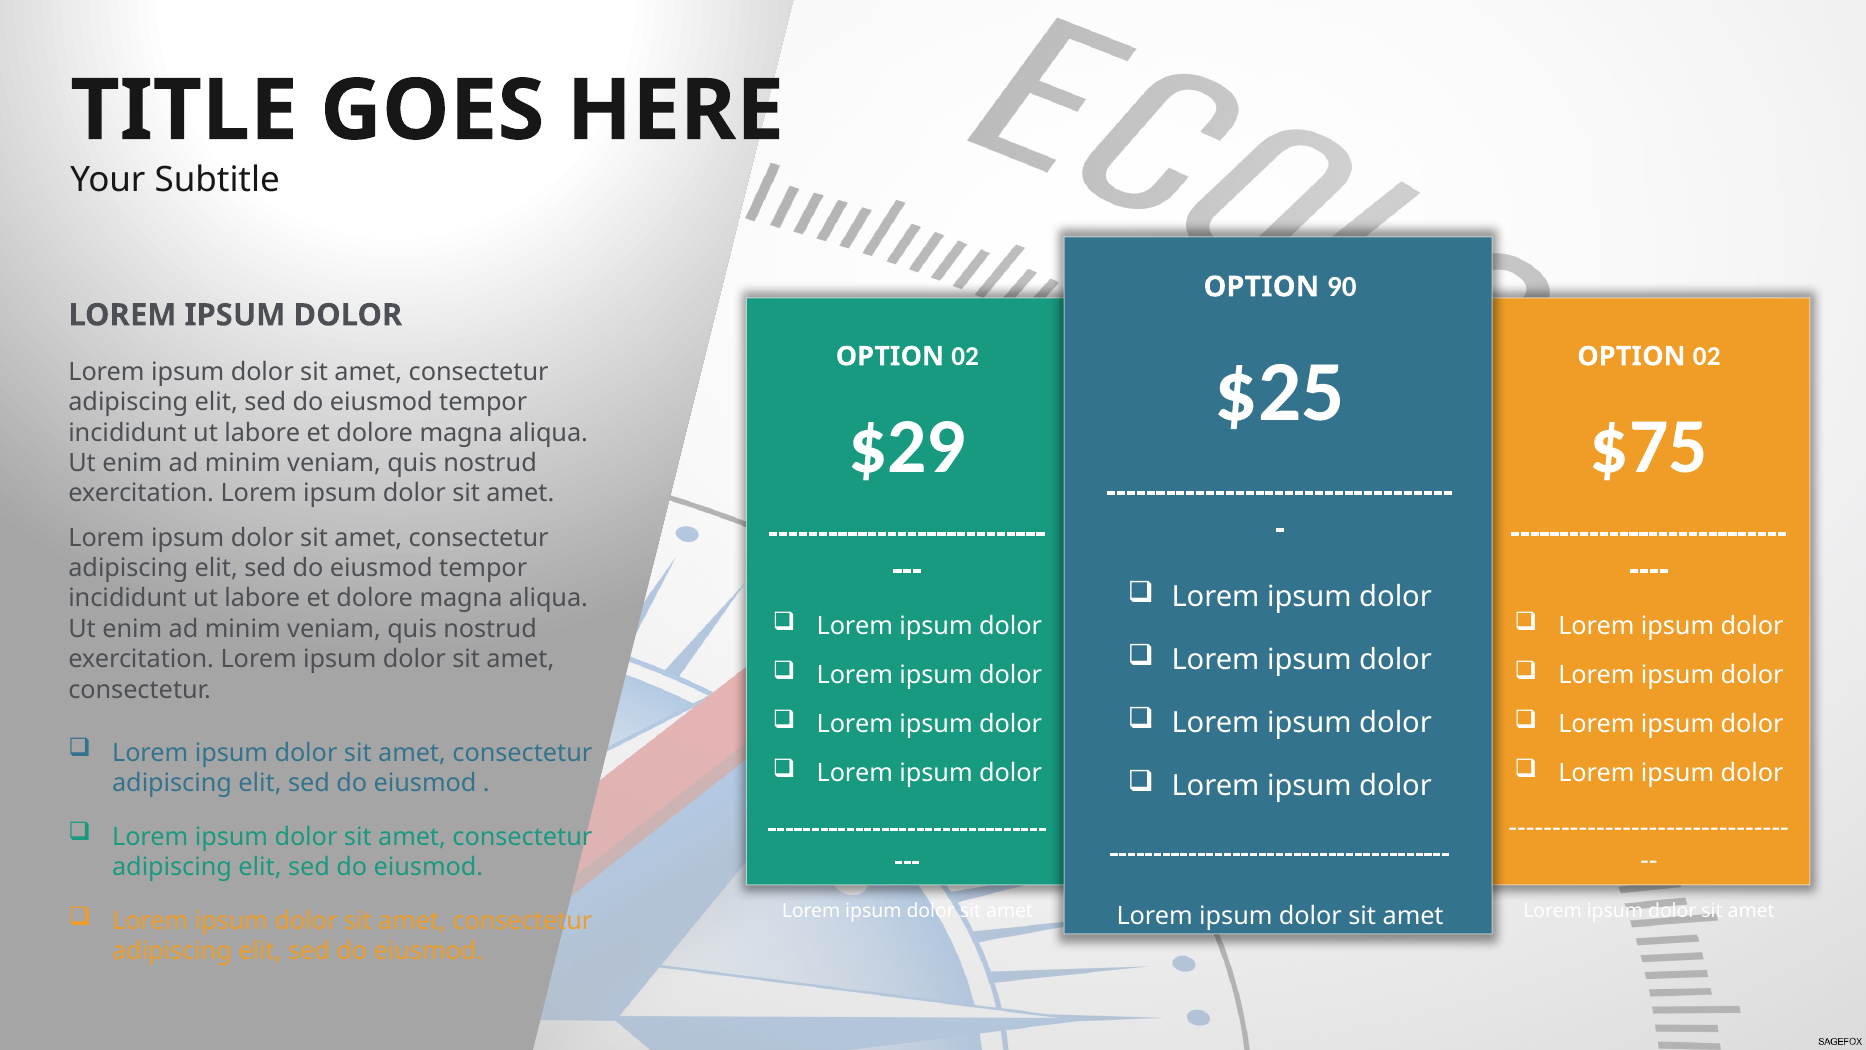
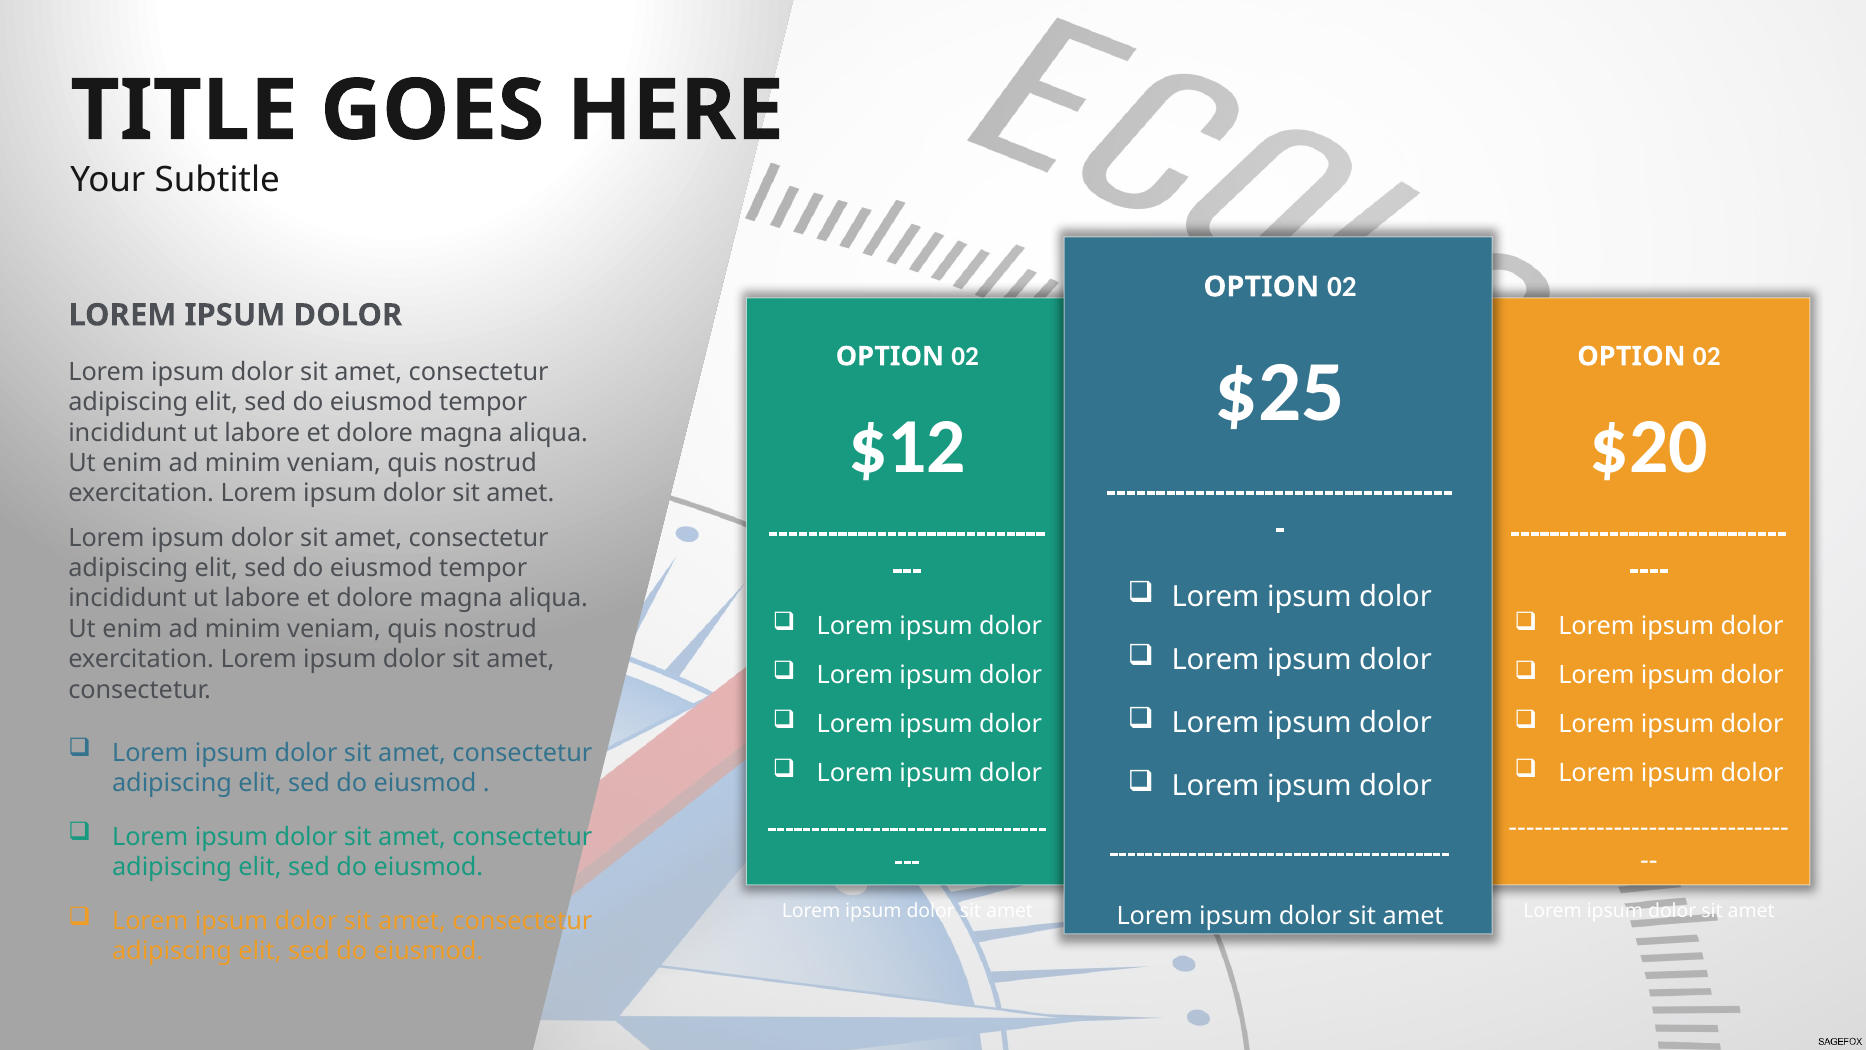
90: 90 -> 02 (1342, 287)
$29: $29 -> $12 (907, 446)
$75: $75 -> $20 (1649, 446)
